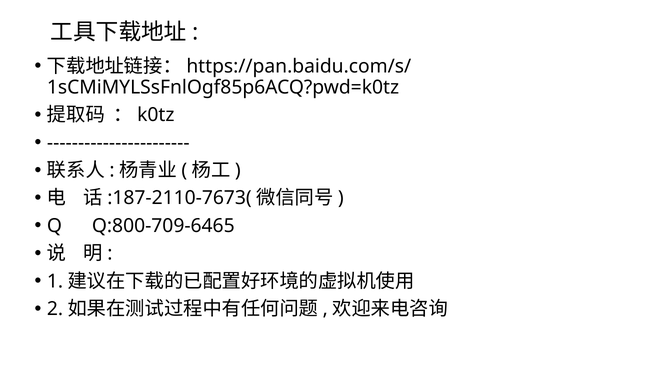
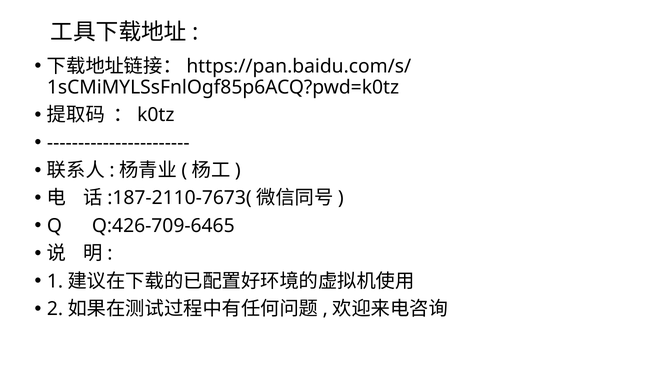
Q:800-709-6465: Q:800-709-6465 -> Q:426-709-6465 (163, 226)
